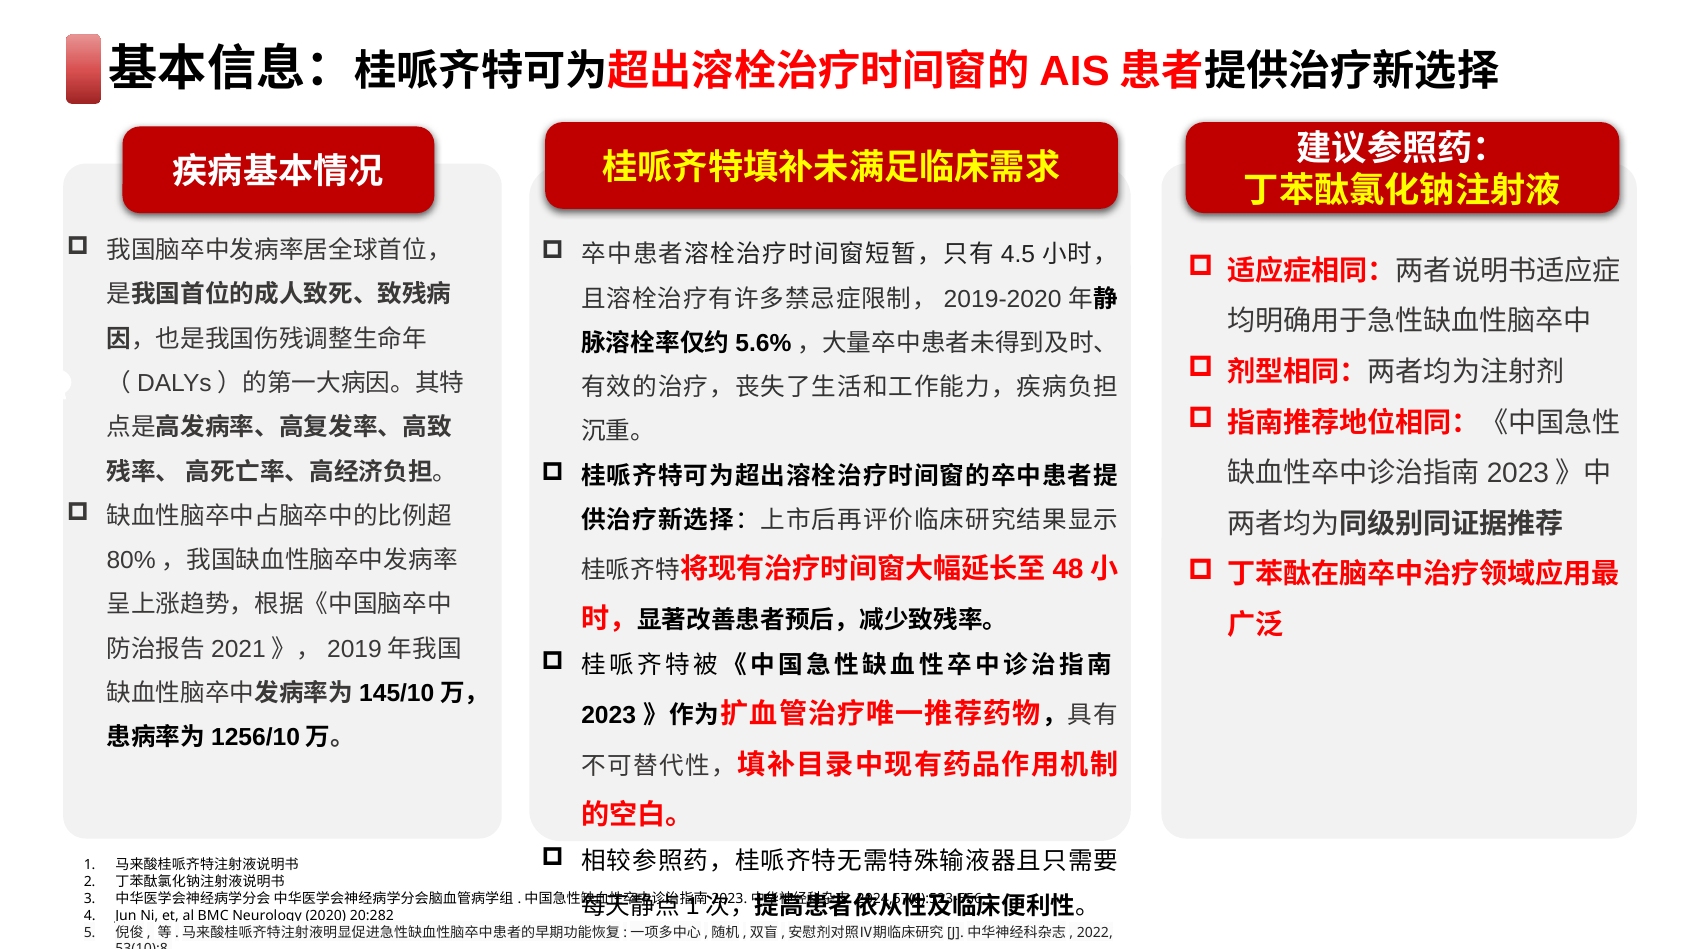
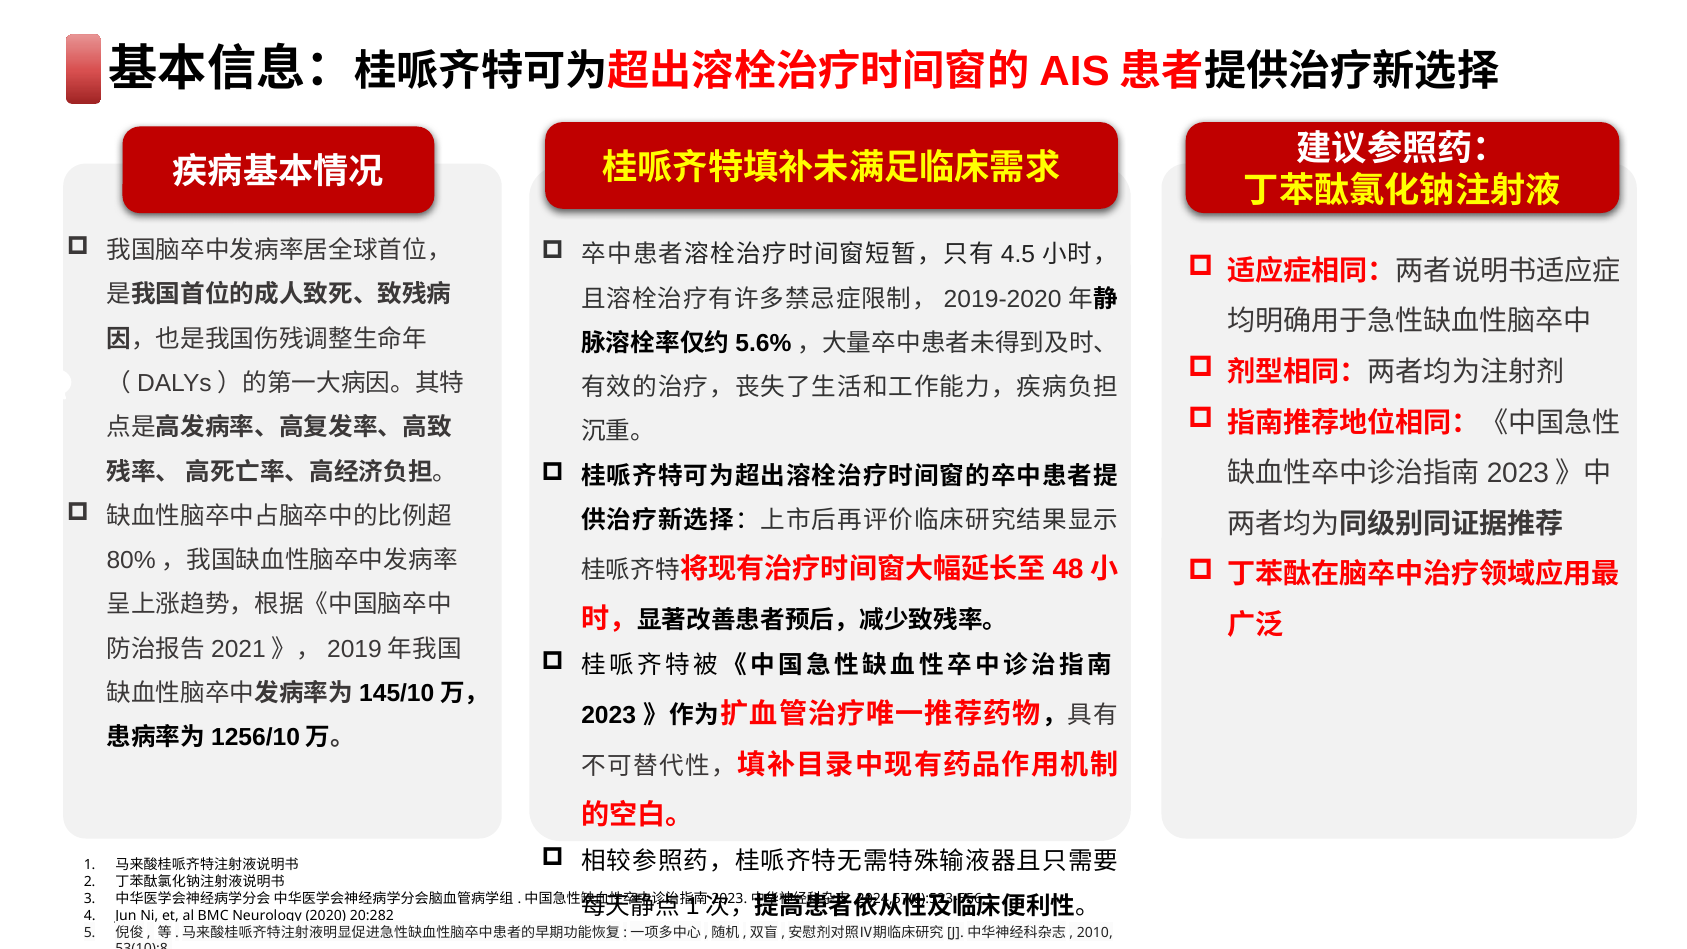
2022: 2022 -> 2010 (1095, 932)
